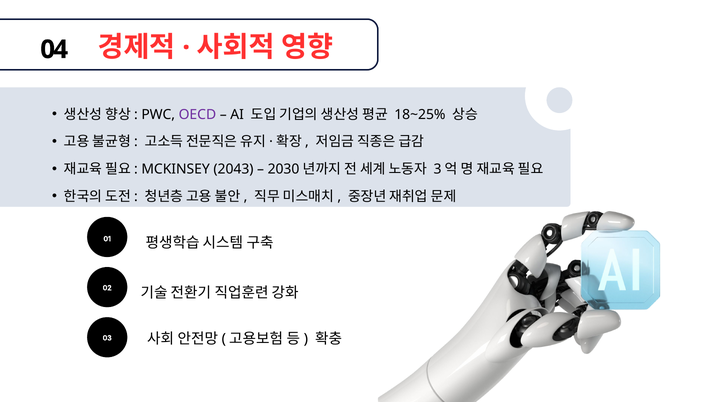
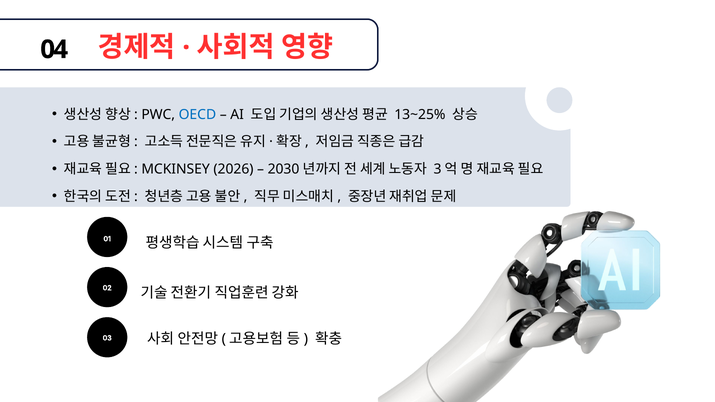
OECD colour: purple -> blue (197, 114)
18~25%: 18~25% -> 13~25% (420, 114)
2043: 2043 -> 2026 (233, 169)
